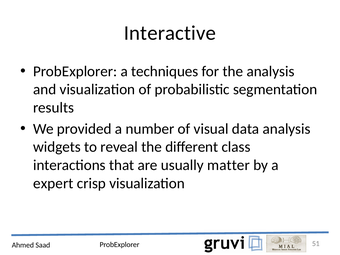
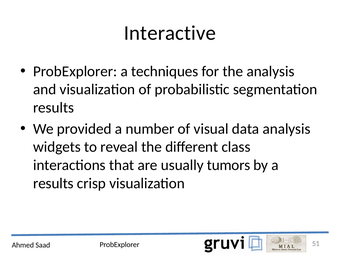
matter: matter -> tumors (229, 165)
expert: expert -> results (53, 183)
